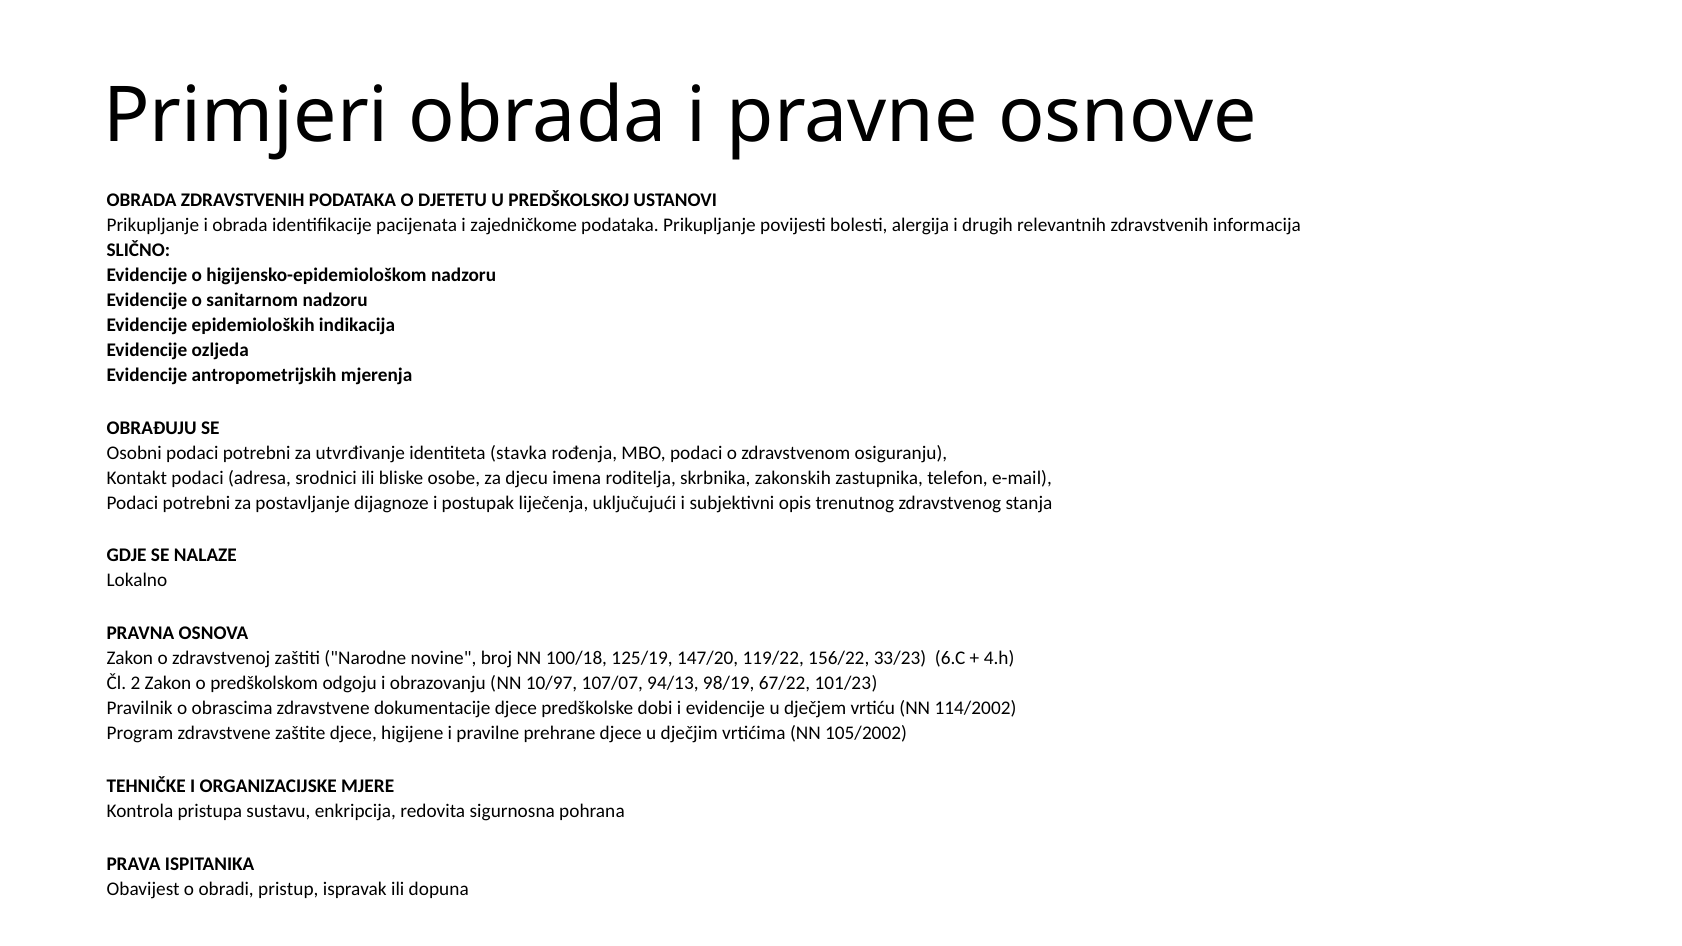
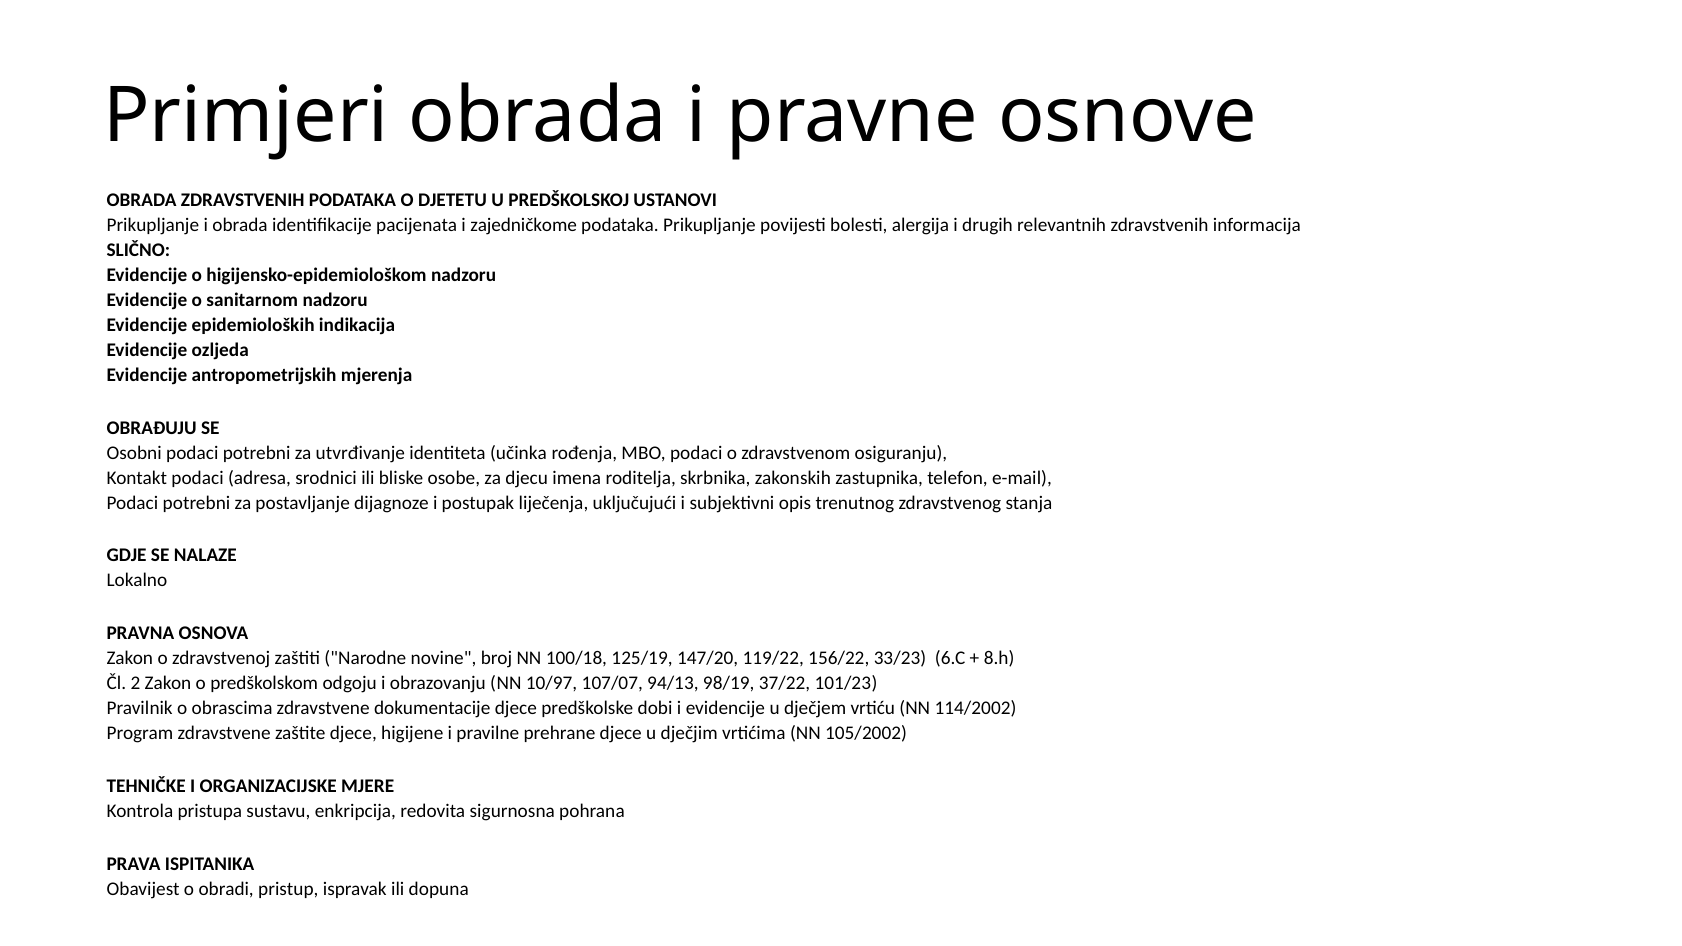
stavka: stavka -> učinka (518, 453)
4.h: 4.h -> 8.h (999, 658)
67/22: 67/22 -> 37/22 (785, 683)
